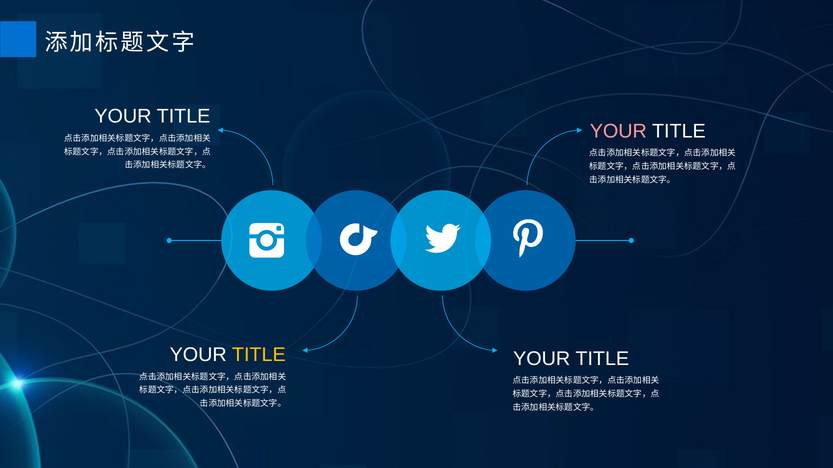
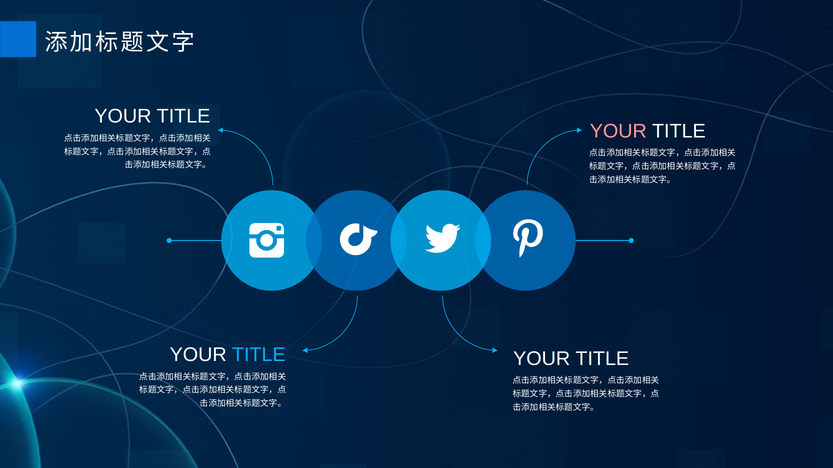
TITLE colour: yellow -> light blue (259, 355)
